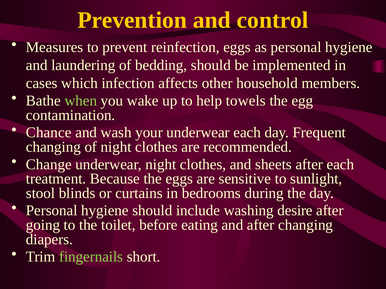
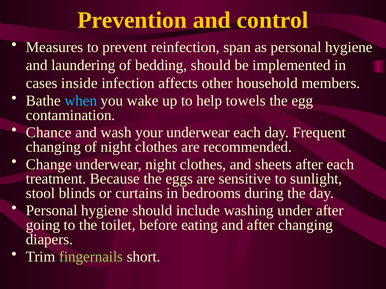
reinfection eggs: eggs -> span (237, 47)
which: which -> inside (79, 83)
when colour: light green -> light blue (81, 101)
desire: desire -> under (295, 211)
